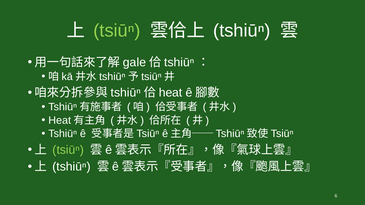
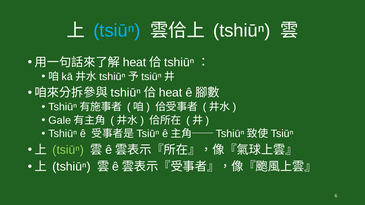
tsiūⁿ colour: light green -> light blue (117, 31)
gale: gale -> heat (135, 63)
Heat: Heat -> Gale (60, 121)
